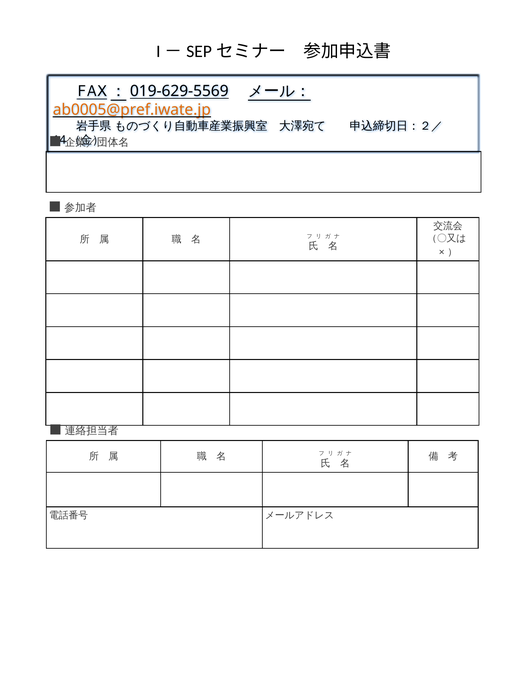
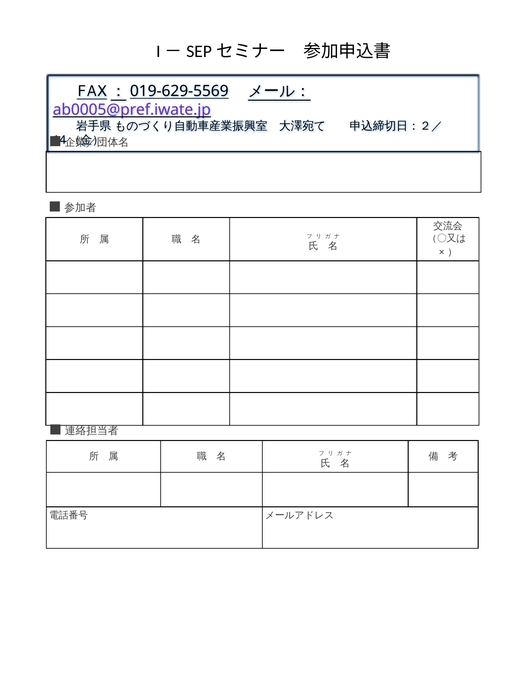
ab0005@pref.iwate.jp colour: orange -> purple (132, 110)
